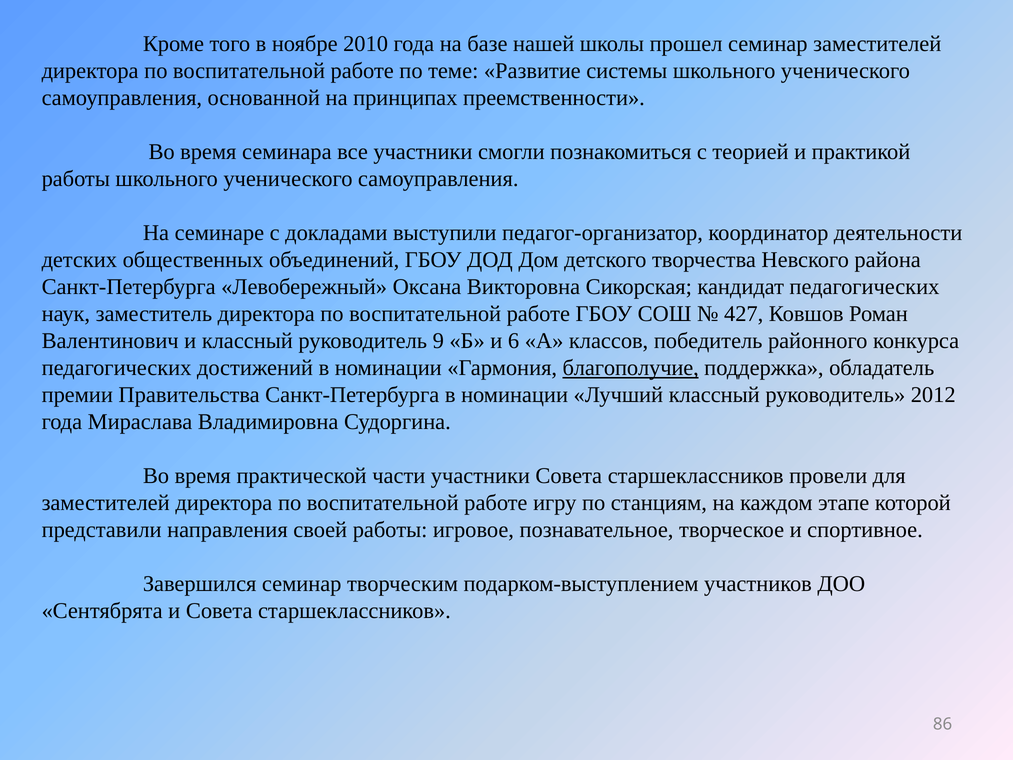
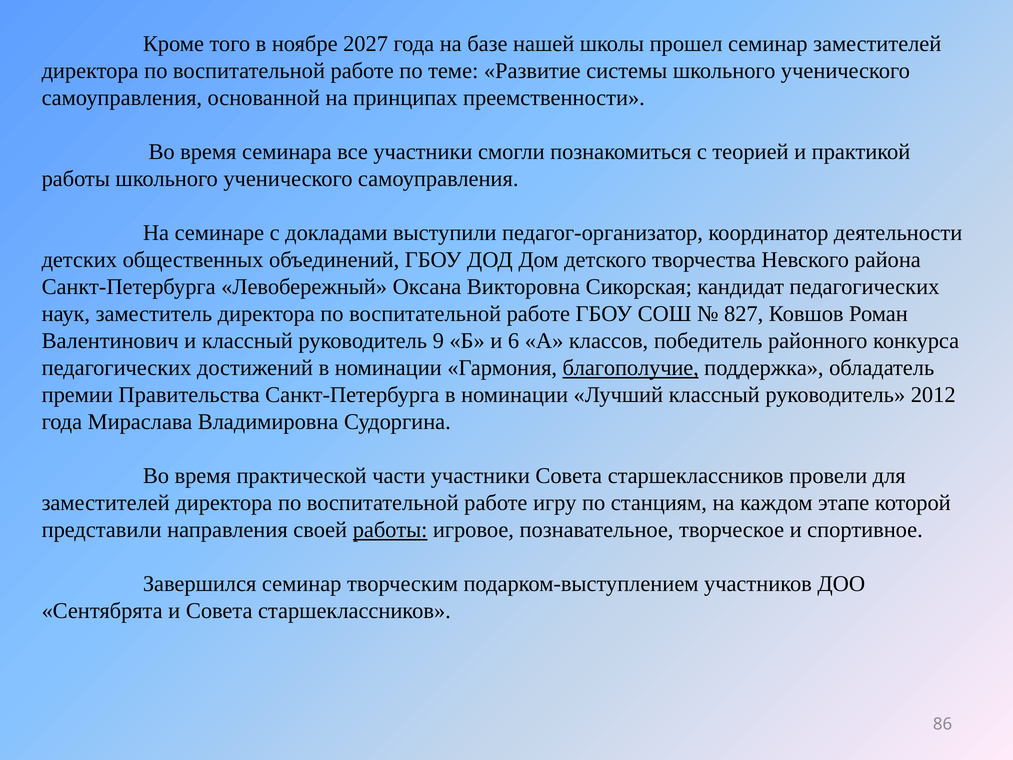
2010: 2010 -> 2027 (366, 44)
427: 427 -> 827 (744, 314)
работы underline: none -> present (390, 530)
